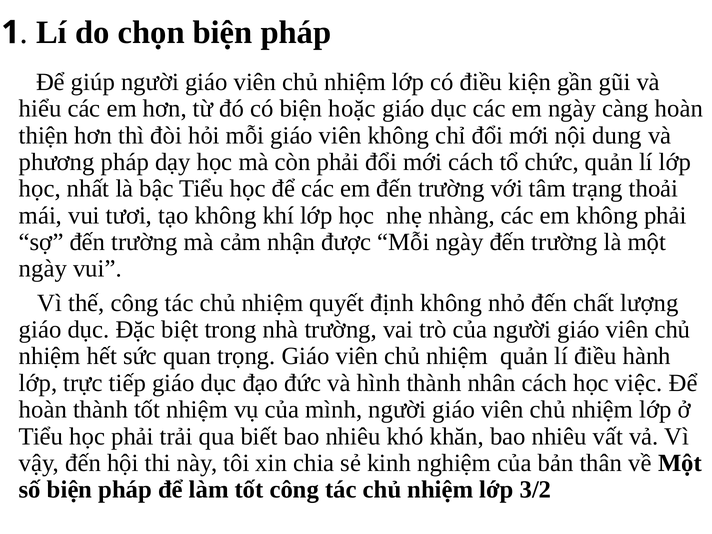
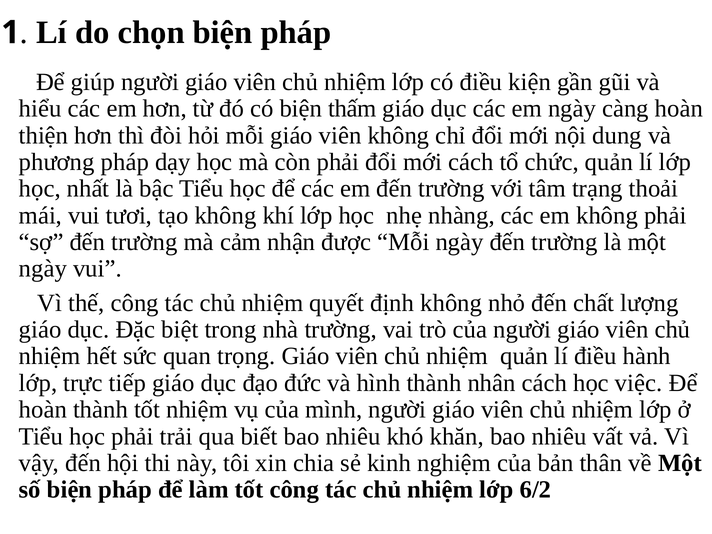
hoặc: hoặc -> thấm (352, 109)
3/2: 3/2 -> 6/2 (535, 490)
